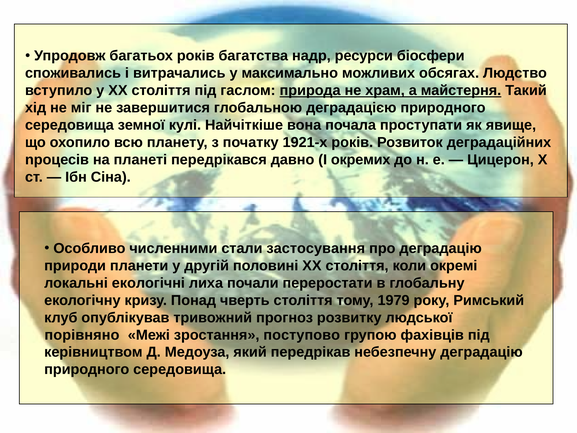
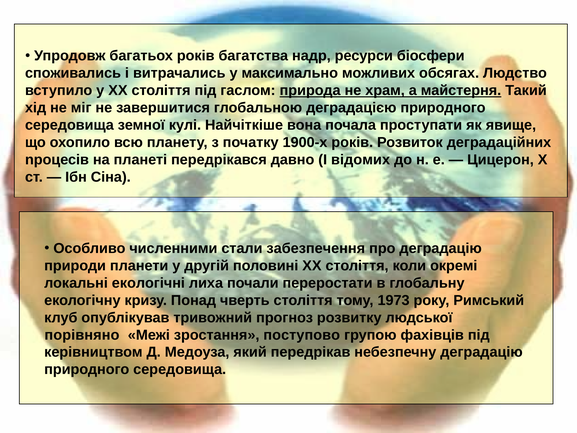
1921-х: 1921-х -> 1900-х (305, 142)
окремих: окремих -> відомих (361, 160)
застосування: застосування -> забезпечення (316, 248)
1979: 1979 -> 1973 (394, 300)
